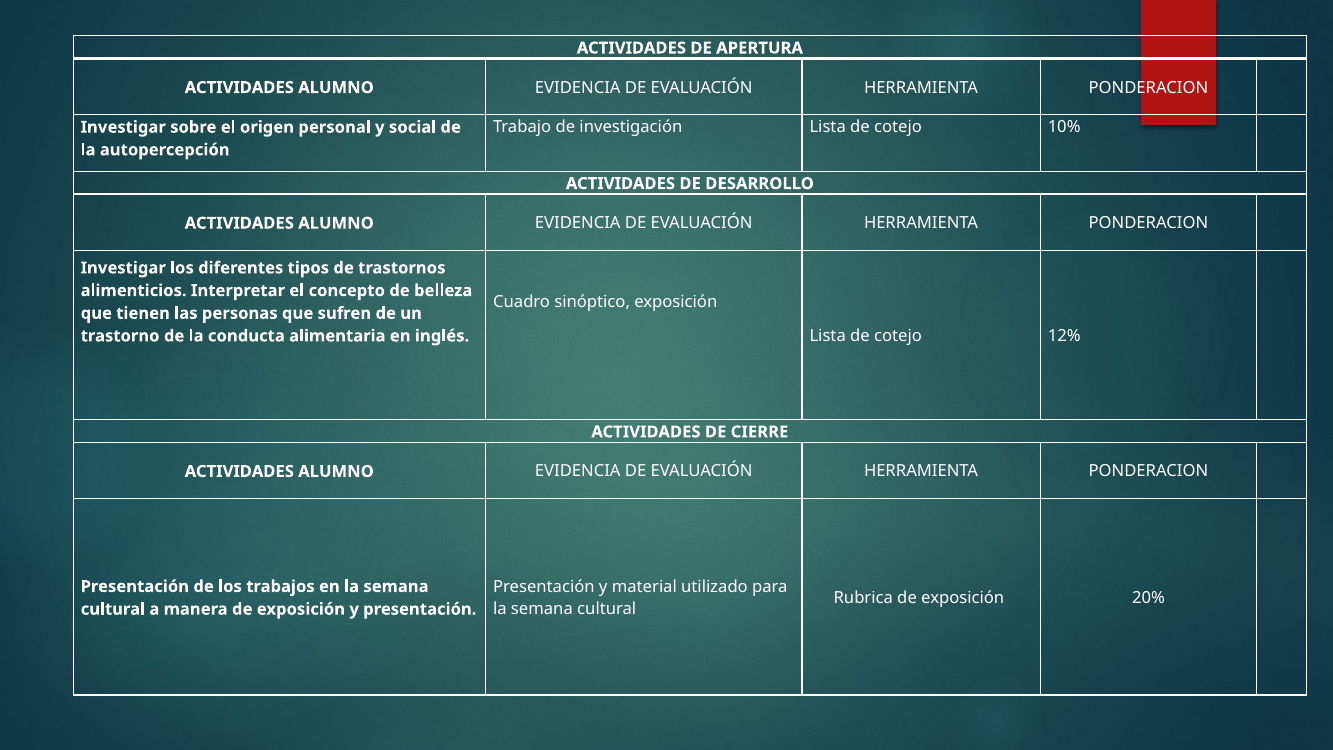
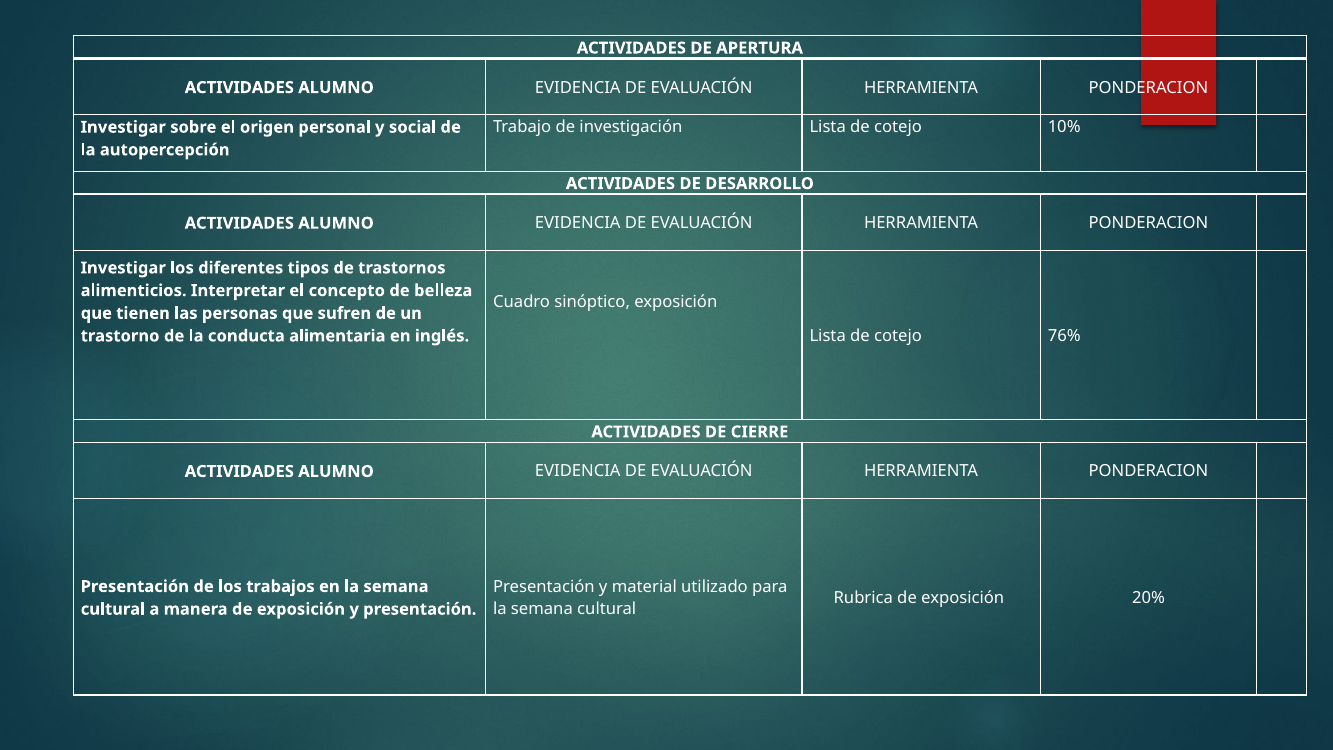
12%: 12% -> 76% (1064, 336)
